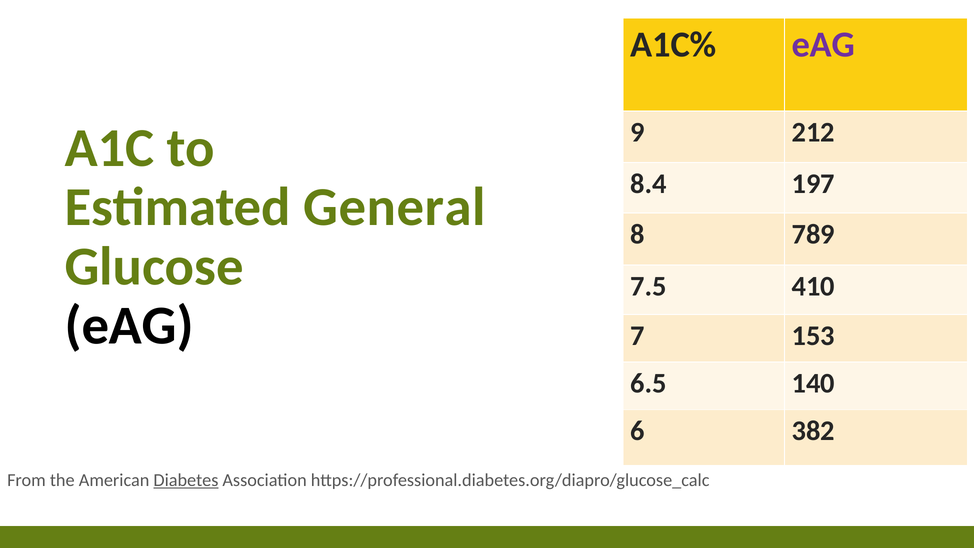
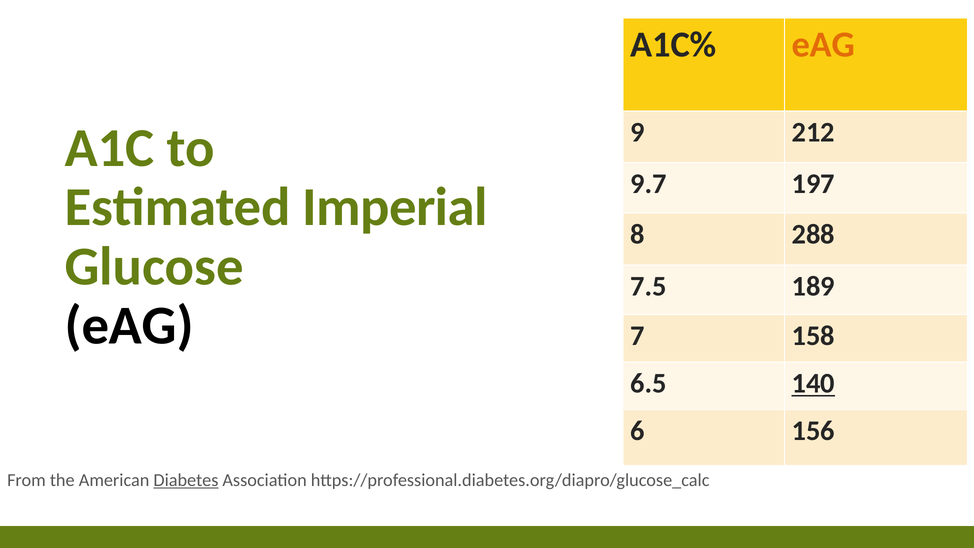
eAG colour: purple -> orange (823, 45)
8.4: 8.4 -> 9.7 (648, 184)
General: General -> Imperial (395, 207)
789: 789 -> 288 (813, 234)
410: 410 -> 189 (813, 286)
153: 153 -> 158 (813, 336)
140 underline: none -> present (813, 383)
382: 382 -> 156 (813, 431)
